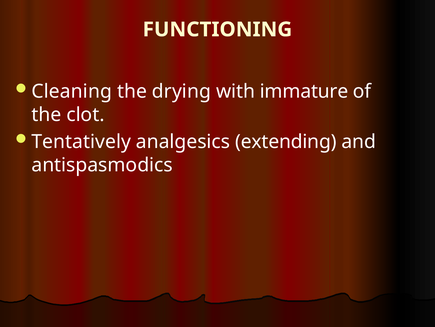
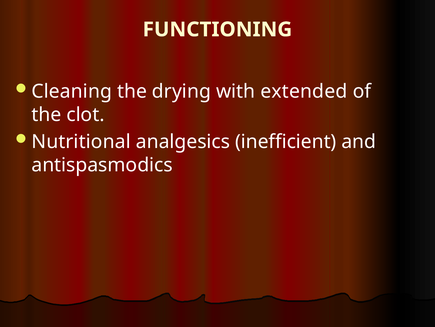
immature: immature -> extended (304, 91)
Tentatively: Tentatively -> Nutritional (81, 142)
extending: extending -> inefficient (286, 142)
